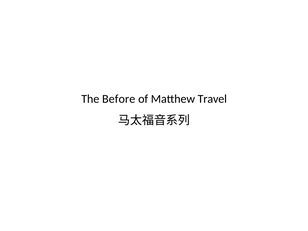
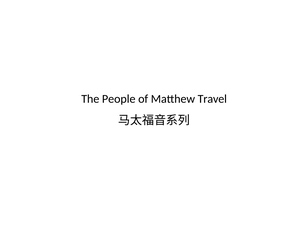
Before: Before -> People (119, 99)
